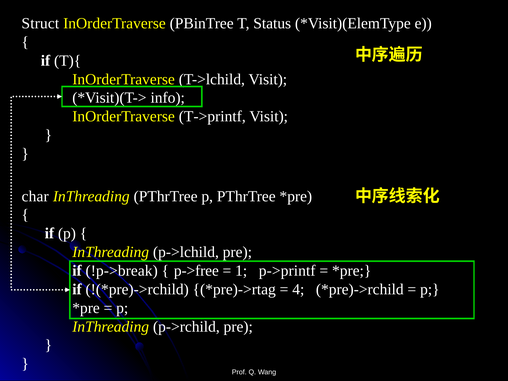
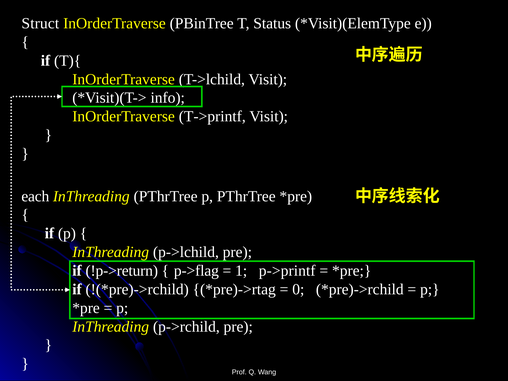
char: char -> each (35, 196)
!p->break: !p->break -> !p->return (122, 271)
p->free: p->free -> p->flag (196, 271)
4: 4 -> 0 (298, 289)
